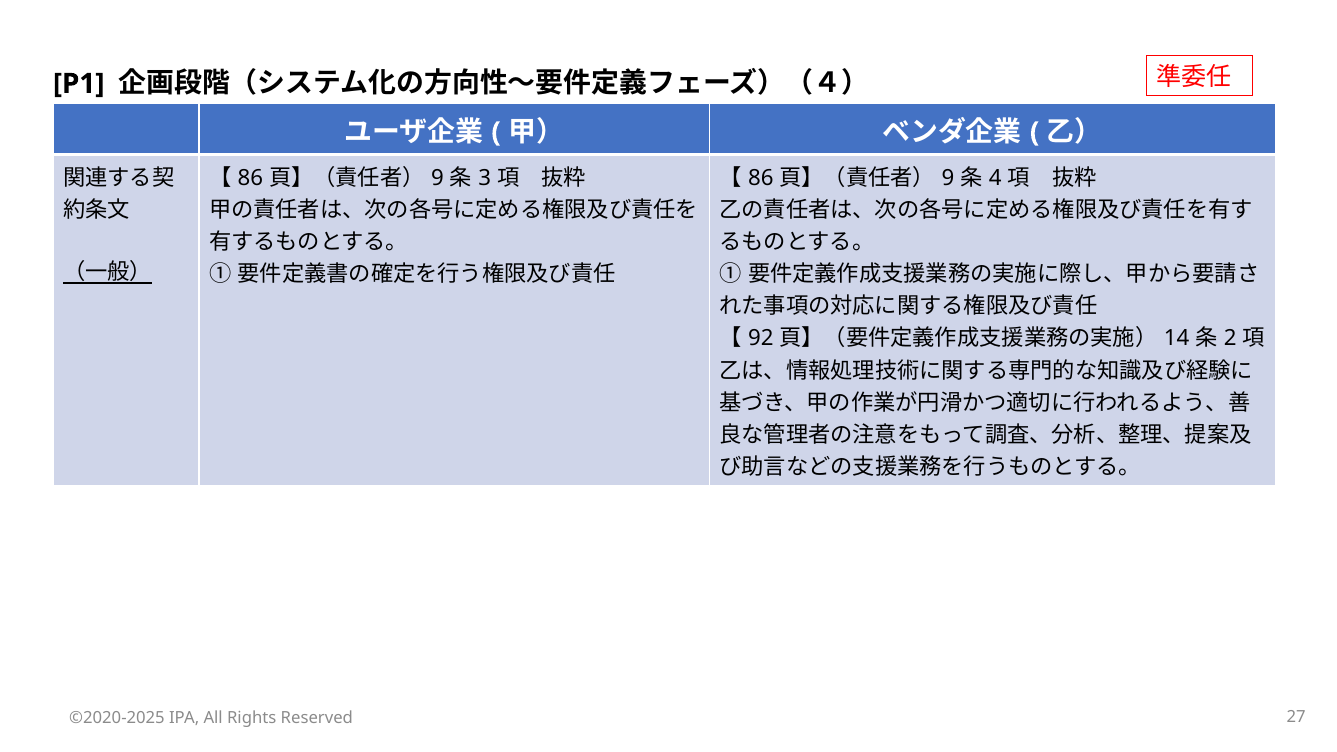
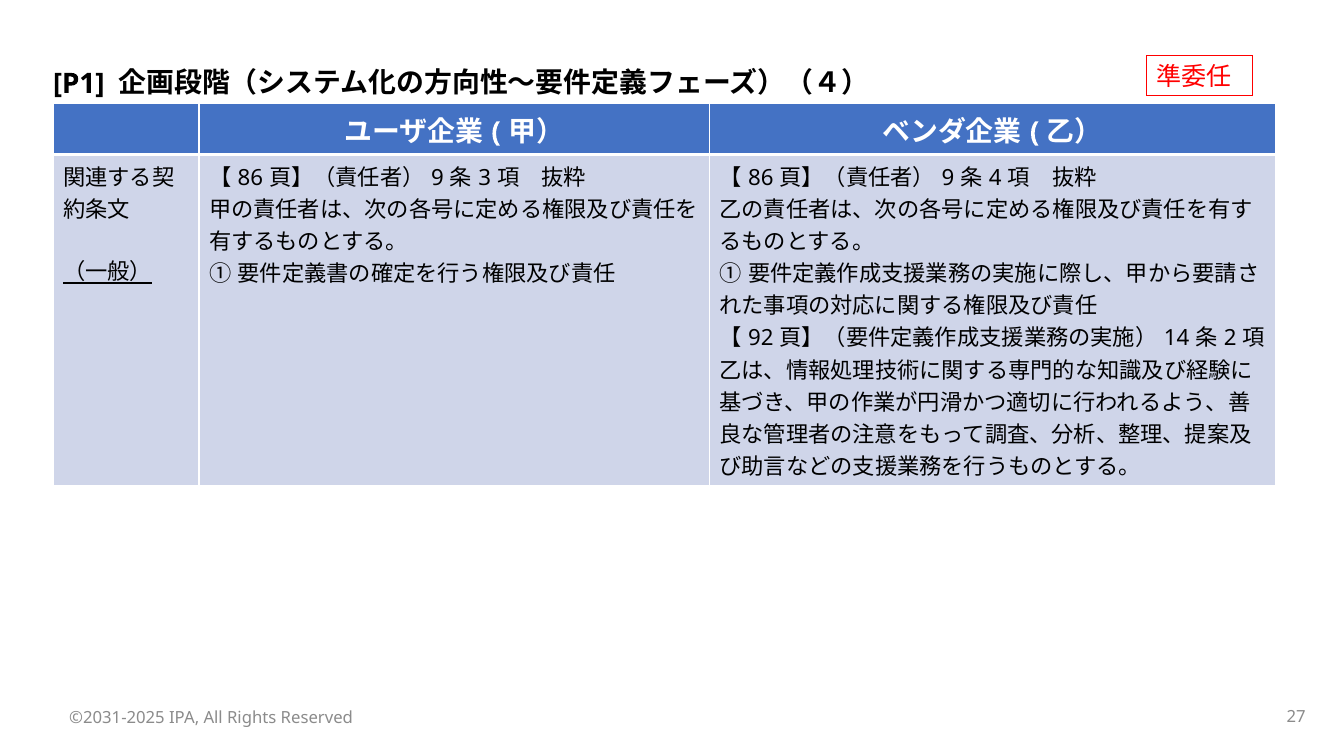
©2020-2025: ©2020-2025 -> ©2031-2025 (117, 718)
